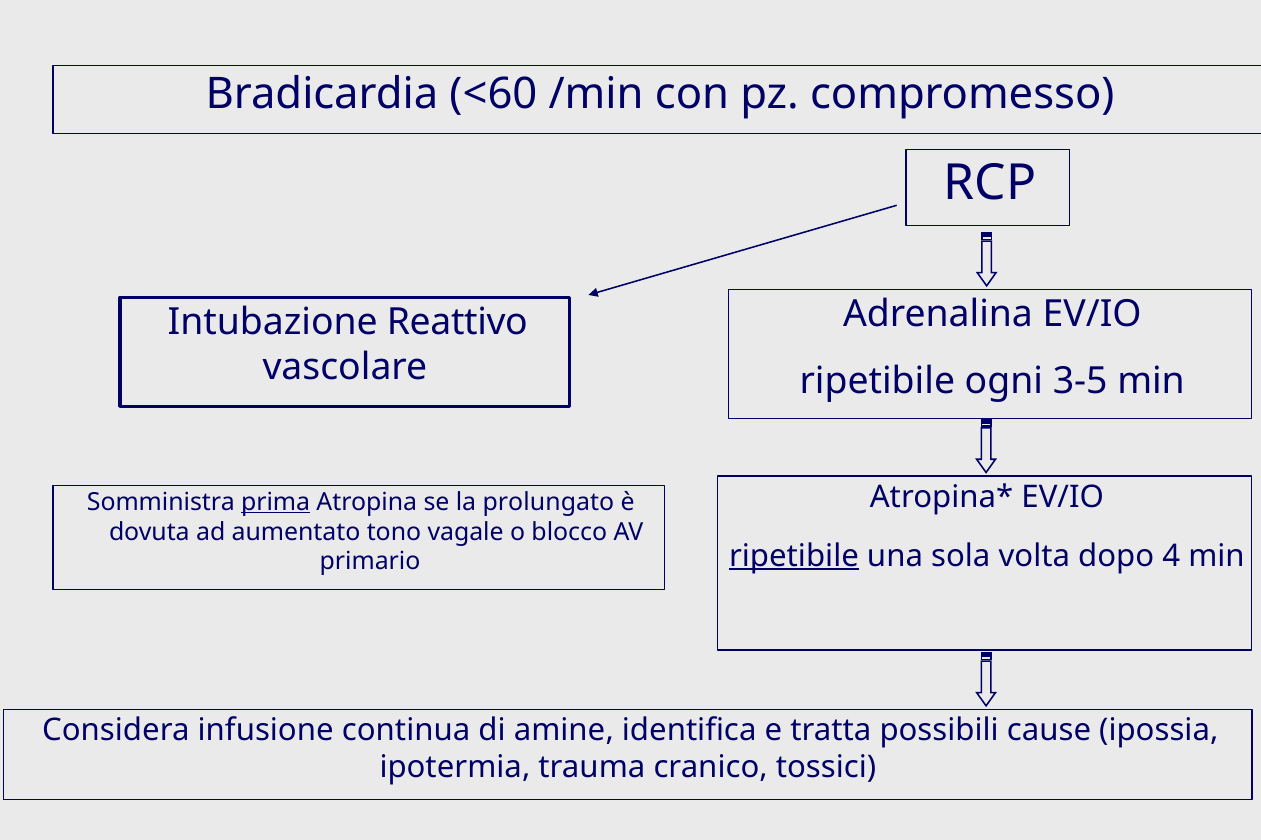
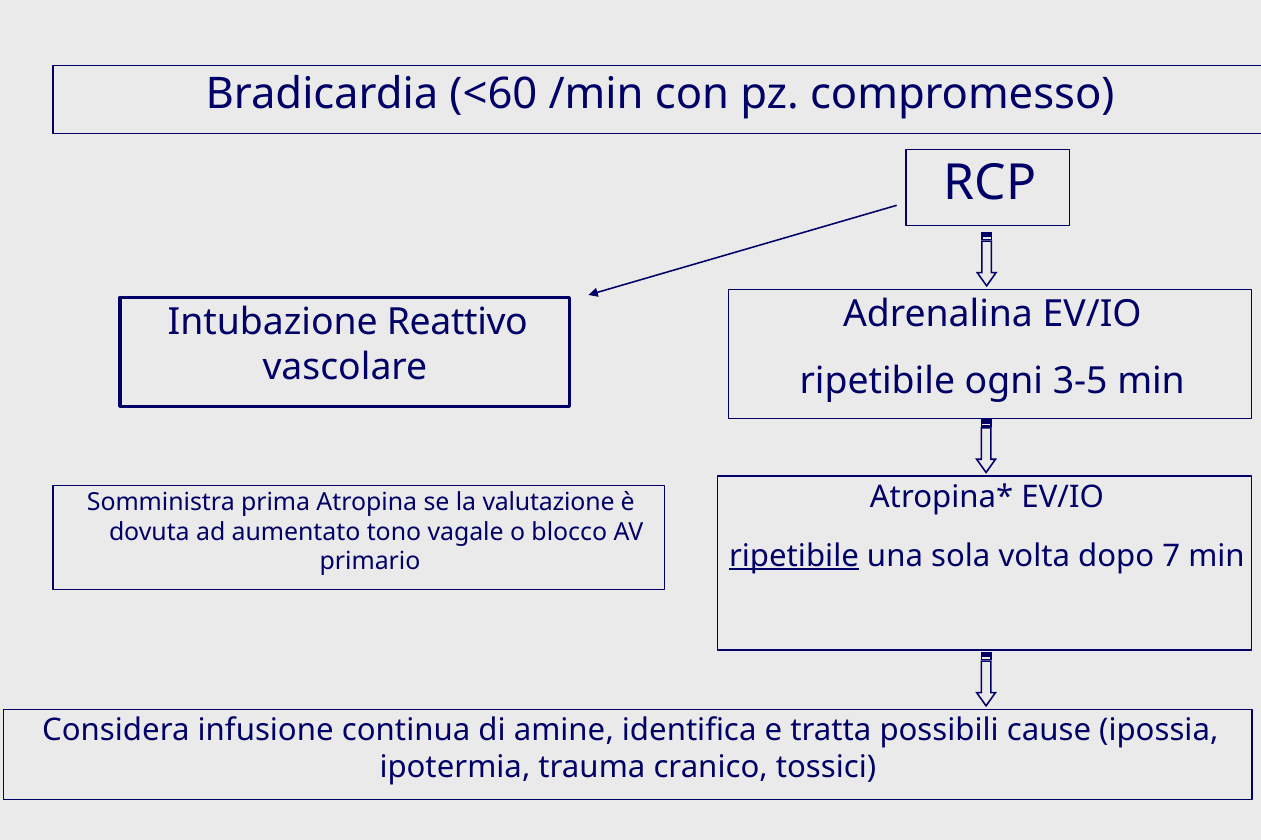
prima underline: present -> none (276, 502)
prolungato: prolungato -> valutazione (549, 502)
4: 4 -> 7 (1171, 556)
